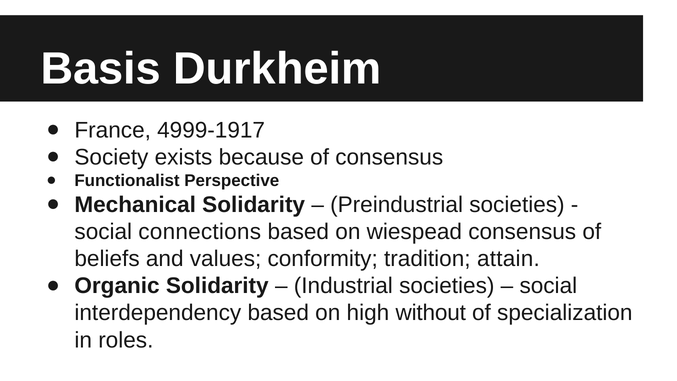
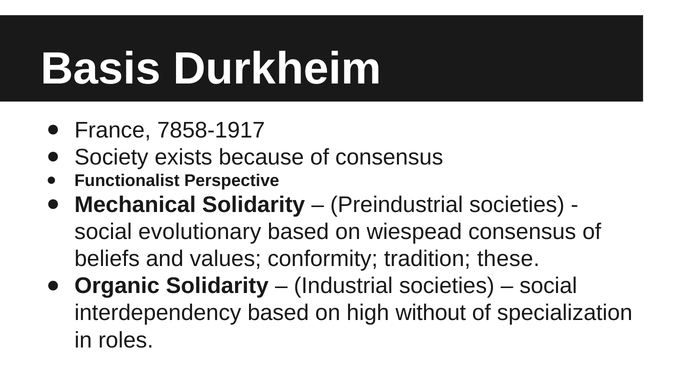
4999-1917: 4999-1917 -> 7858-1917 (211, 130)
connections: connections -> evolutionary (200, 232)
attain: attain -> these (508, 259)
